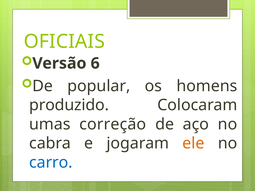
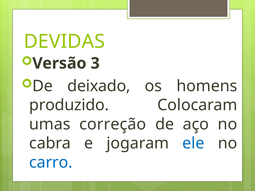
OFICIAIS: OFICIAIS -> DEVIDAS (64, 42)
6: 6 -> 3 (95, 63)
popular: popular -> deixado (99, 86)
ele colour: orange -> blue (193, 143)
